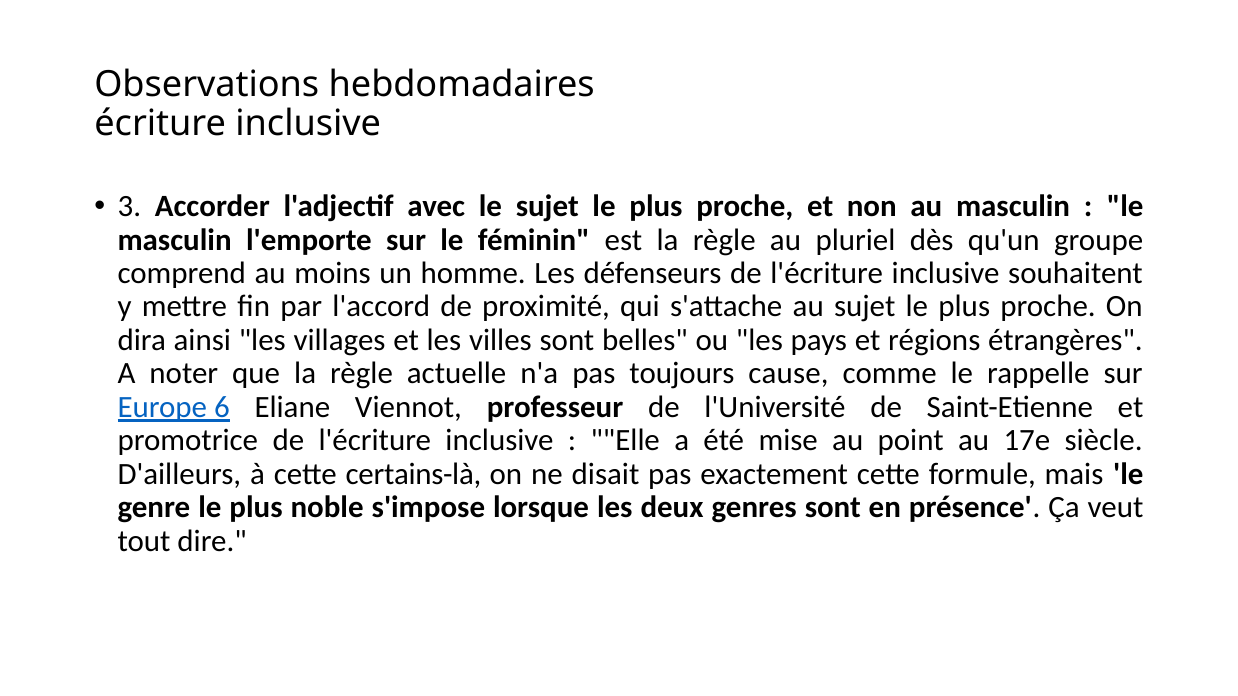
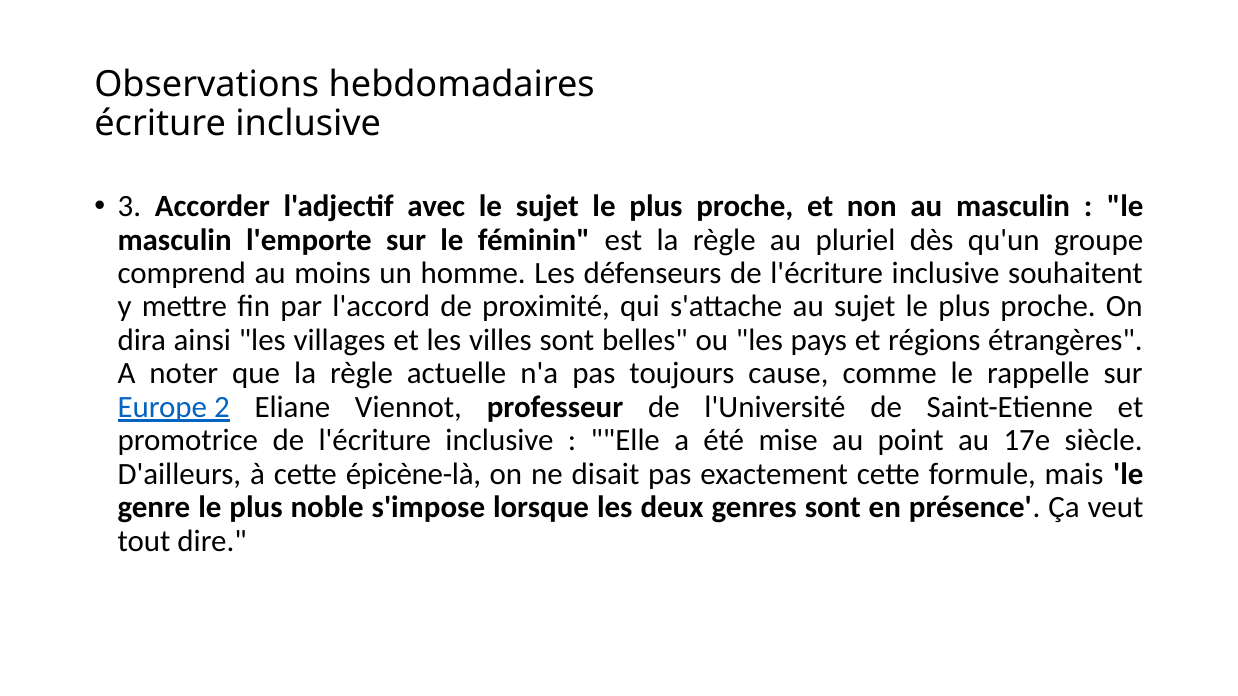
6: 6 -> 2 (222, 407)
certains-là: certains-là -> épicène-là (413, 474)
